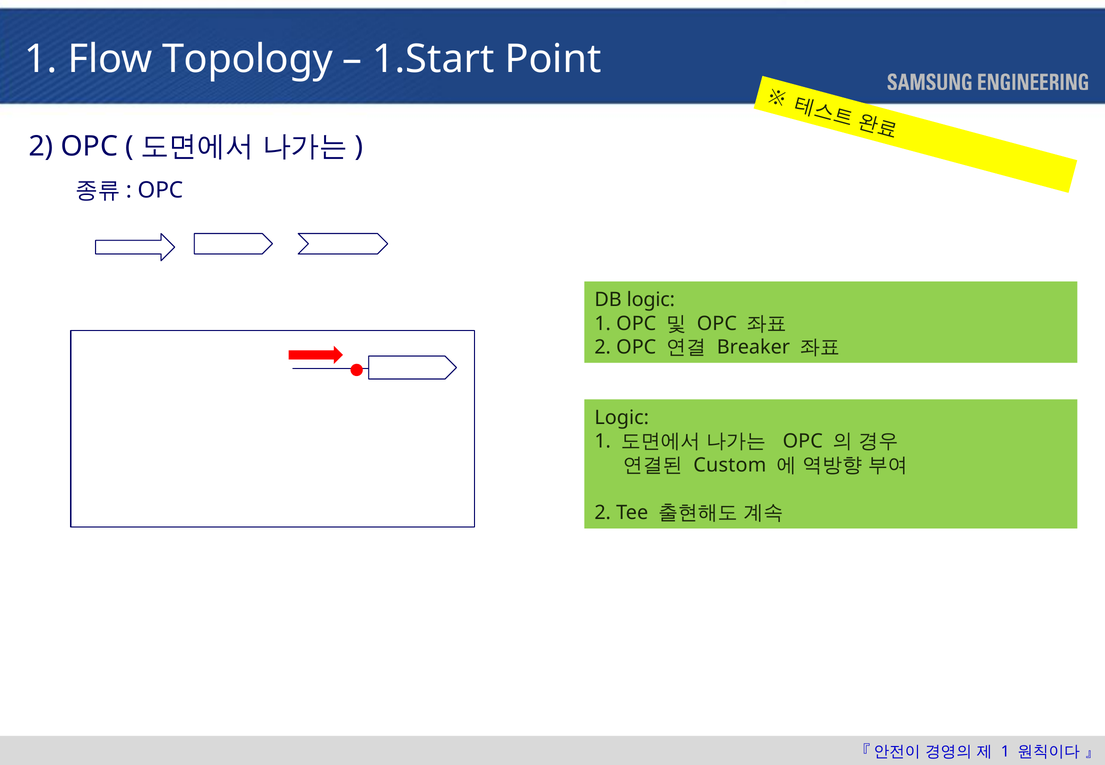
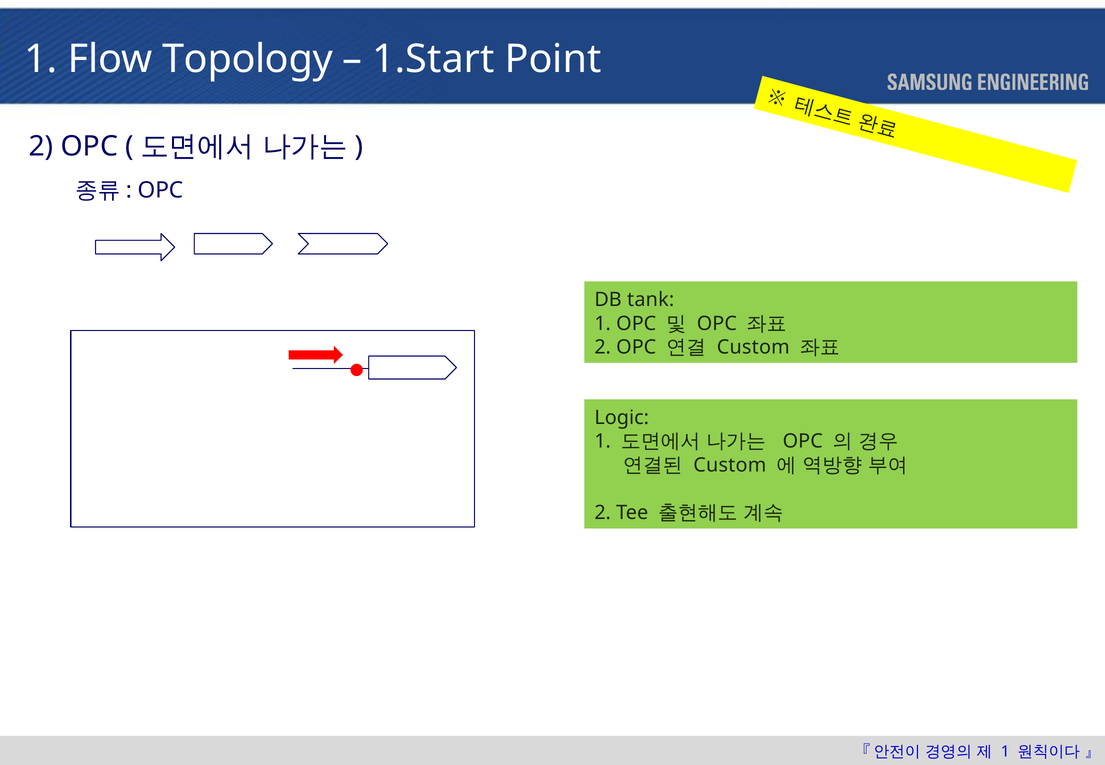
DB logic: logic -> tank (651, 300)
Breaker: Breaker -> Custom (753, 347)
